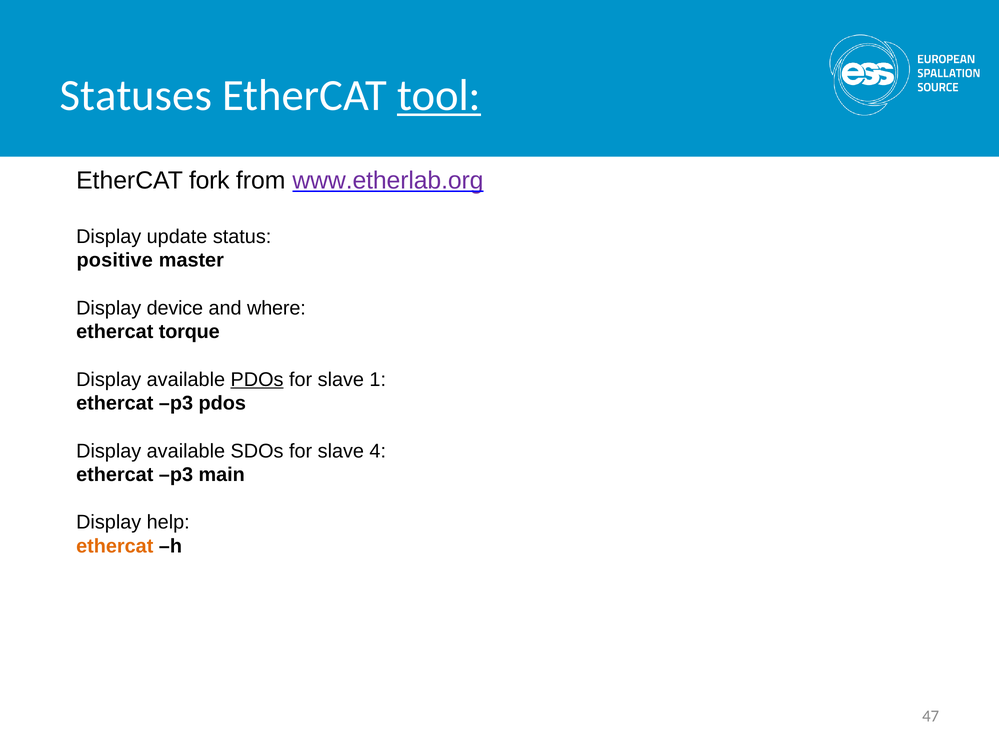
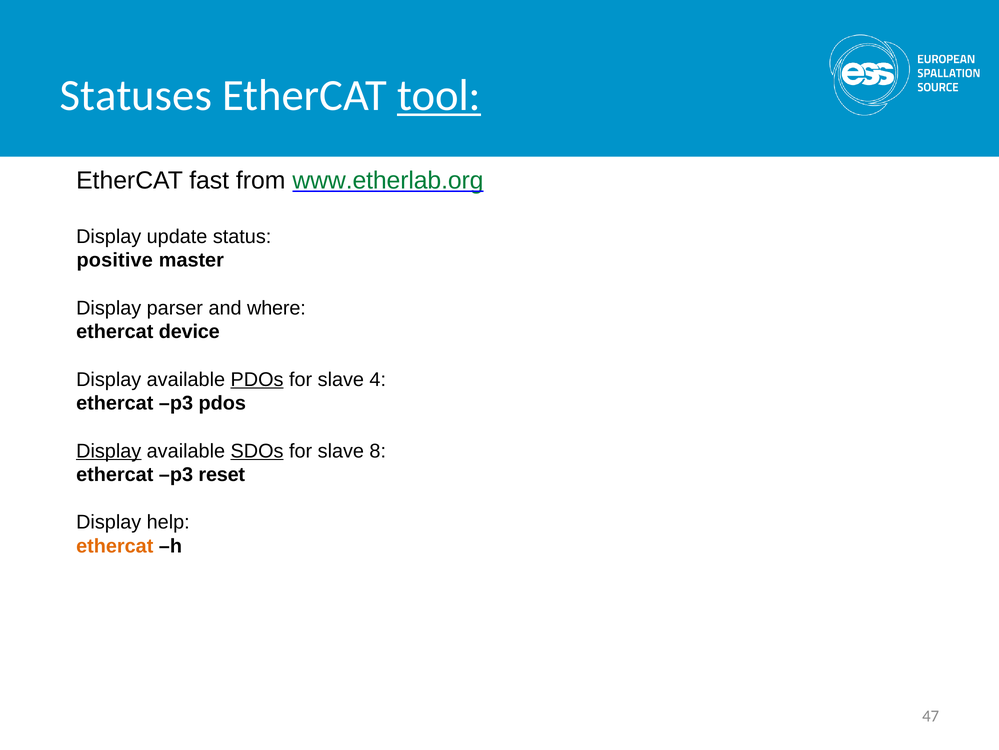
fork: fork -> fast (209, 180)
www.etherlab.org colour: purple -> green (388, 180)
device: device -> parser (175, 308)
torque: torque -> device (189, 332)
1: 1 -> 4 (378, 379)
Display underline: none -> present (109, 451)
SDOs underline: none -> present (257, 451)
4: 4 -> 8 (378, 451)
main: main -> reset (222, 474)
